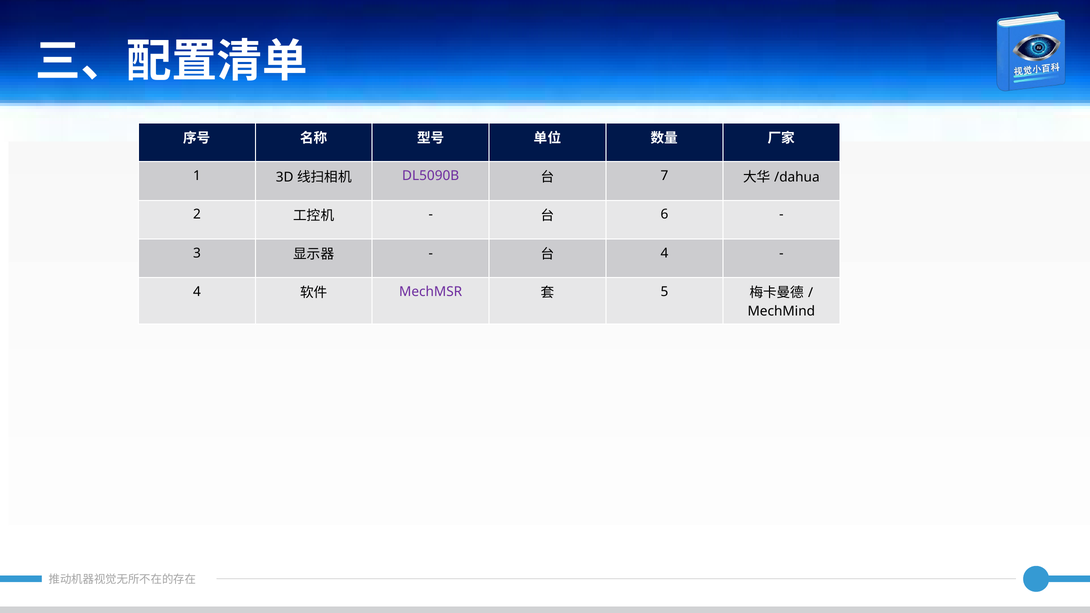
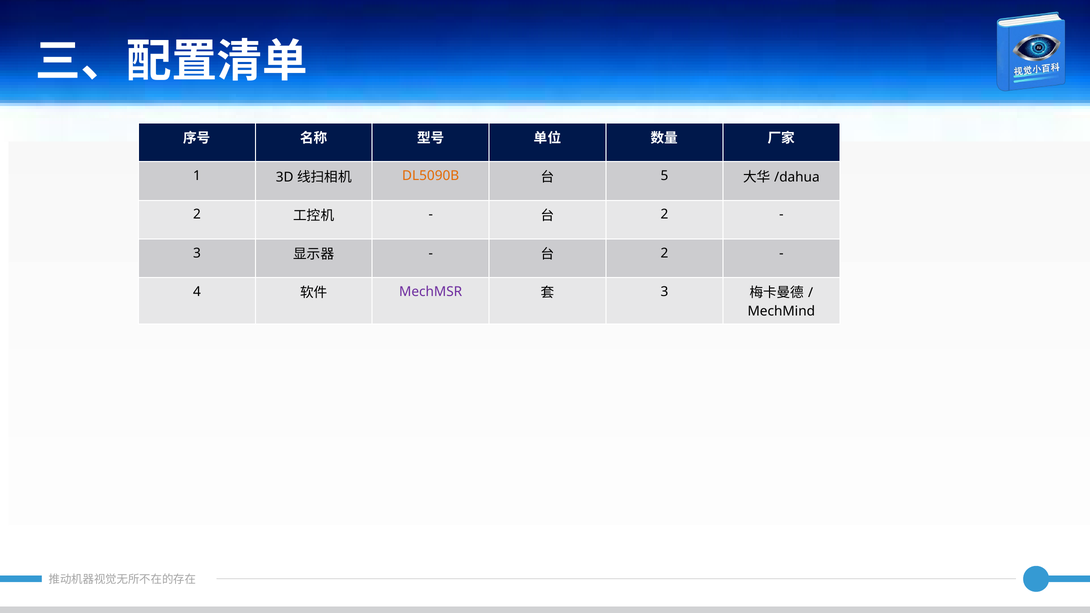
DL5090B colour: purple -> orange (431, 176)
7: 7 -> 5 (664, 176)
6: 6 -> 2 (664, 215)
4: 4 -> 2 (664, 253)
5: 5 -> 3 (664, 292)
